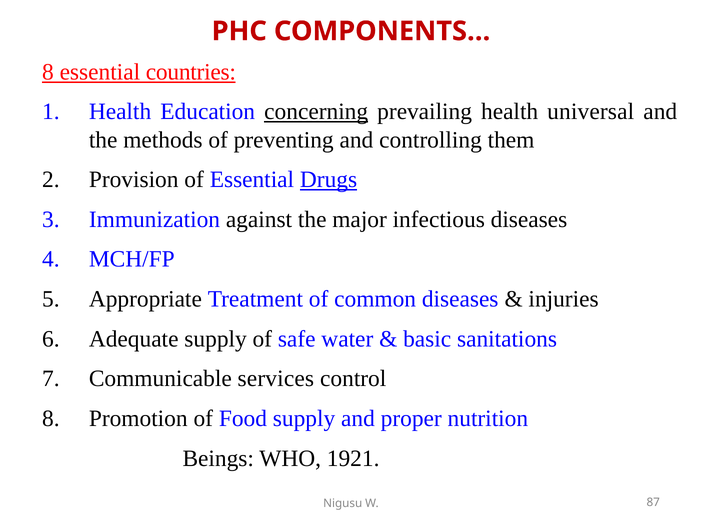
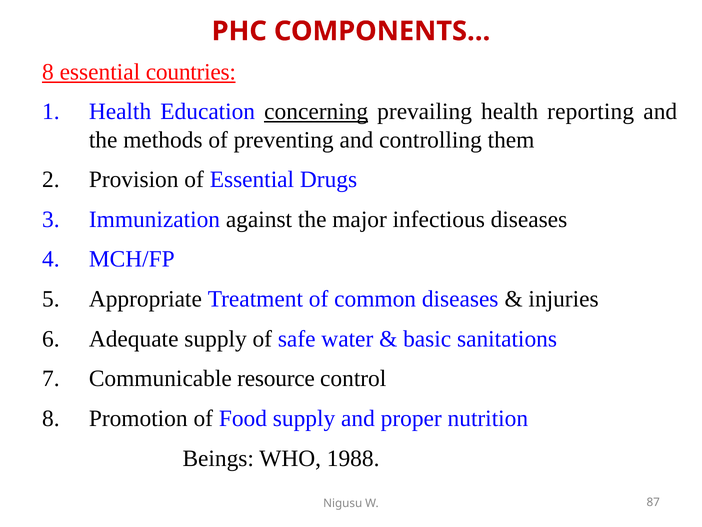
universal: universal -> reporting (591, 112)
Drugs underline: present -> none (329, 179)
services: services -> resource (276, 378)
1921: 1921 -> 1988 (353, 458)
